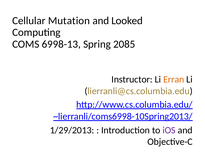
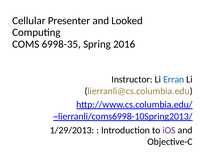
Mutation: Mutation -> Presenter (69, 21)
6998-13: 6998-13 -> 6998-35 (61, 44)
2085: 2085 -> 2016 (124, 44)
Erran colour: orange -> blue (174, 79)
